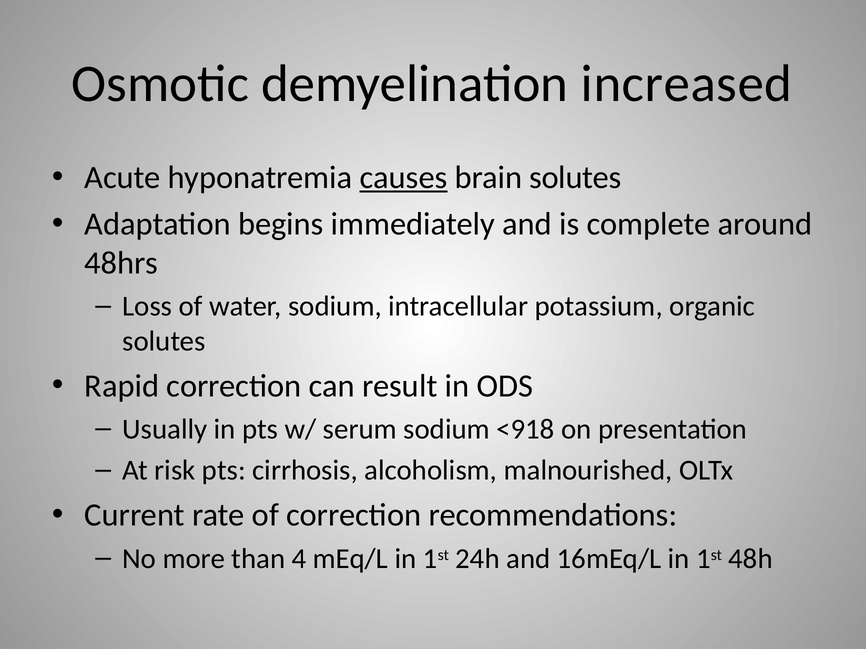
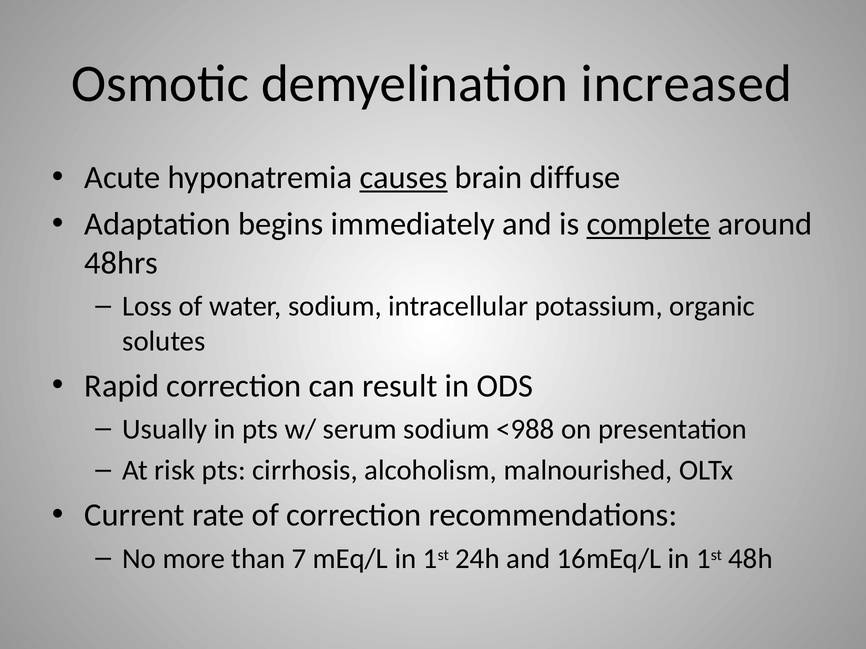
brain solutes: solutes -> diffuse (575, 178)
complete underline: none -> present (649, 224)
<918: <918 -> <988 (525, 429)
4: 4 -> 7 (299, 559)
